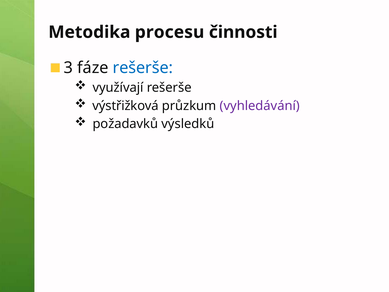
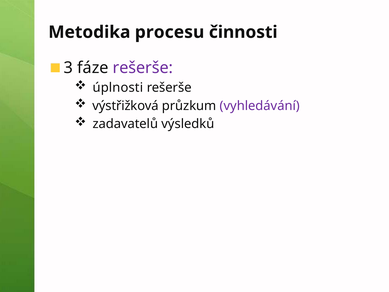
rešerše colour: blue -> purple (143, 68)
využívají: využívají -> úplnosti (118, 87)
požadavků: požadavků -> zadavatelů (125, 124)
